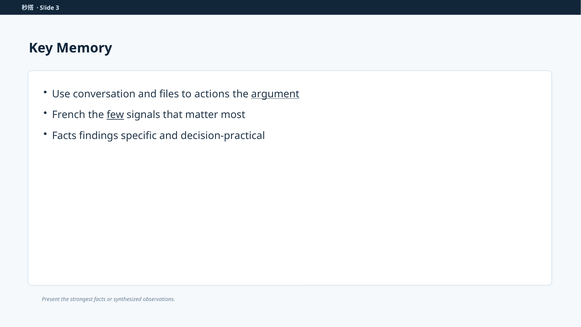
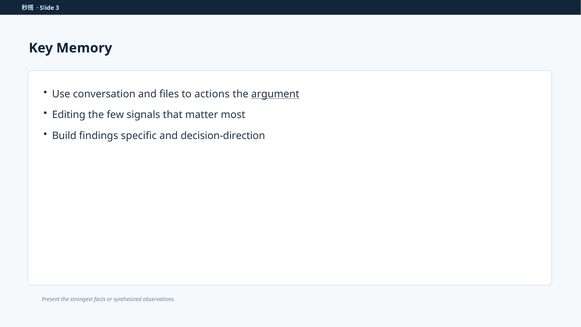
French: French -> Editing (69, 115)
few underline: present -> none (115, 115)
Facts: Facts -> Build (64, 136)
decision-practical: decision-practical -> decision-direction (223, 136)
